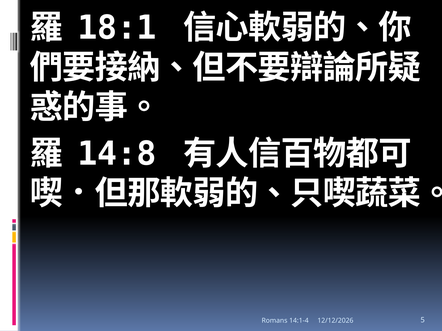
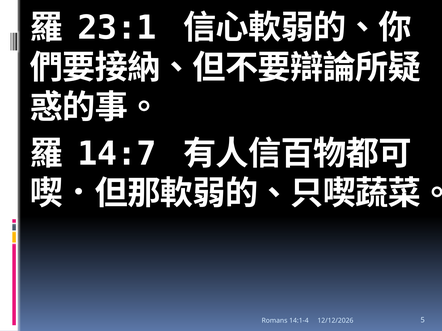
18:1: 18:1 -> 23:1 (117, 28)
14:8: 14:8 -> 14:7 (117, 154)
